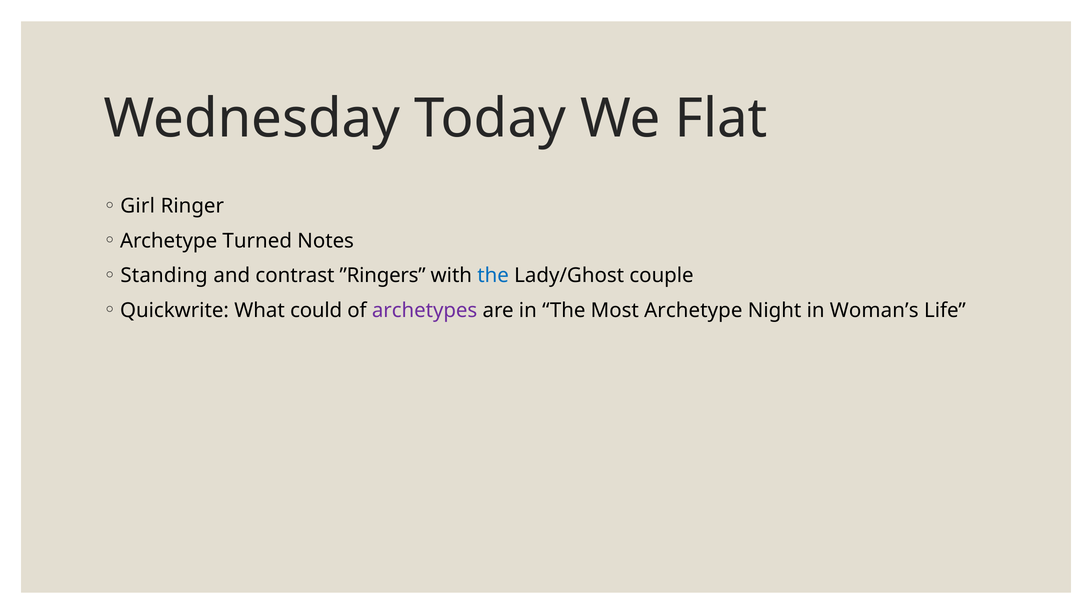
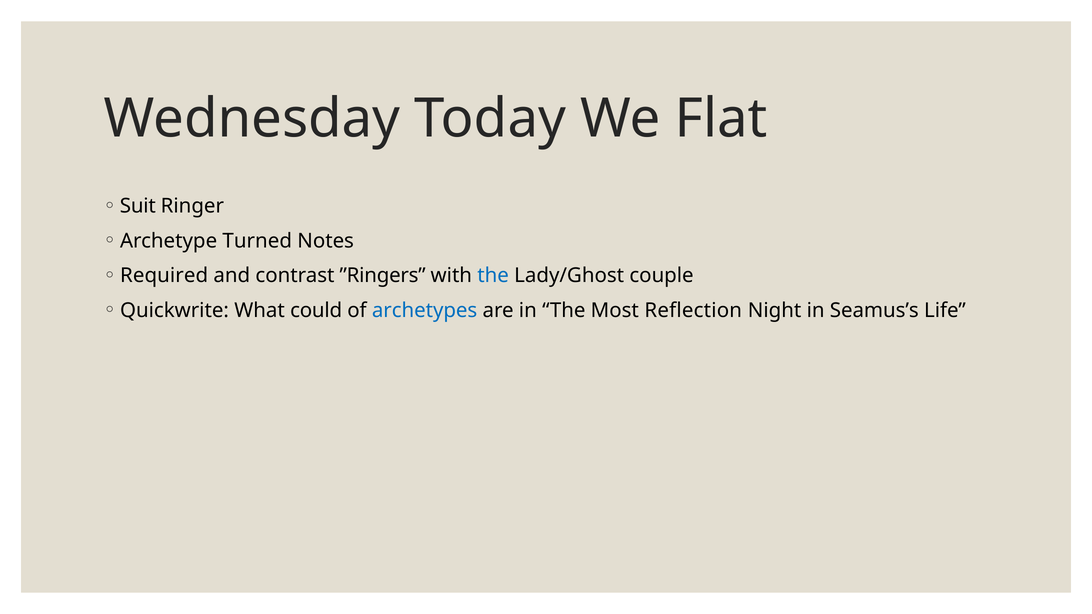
Girl: Girl -> Suit (138, 206)
Standing: Standing -> Required (164, 276)
archetypes colour: purple -> blue (425, 311)
Most Archetype: Archetype -> Reflection (693, 311)
Woman’s: Woman’s -> Seamus’s (874, 311)
